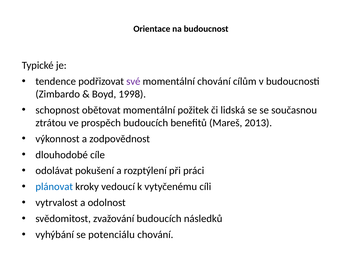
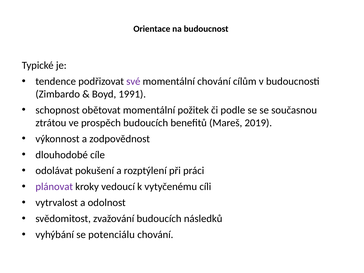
1998: 1998 -> 1991 (132, 94)
lidská: lidská -> podle (233, 110)
2013: 2013 -> 2019 (258, 123)
plánovat colour: blue -> purple (54, 187)
